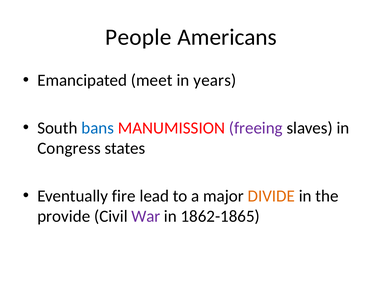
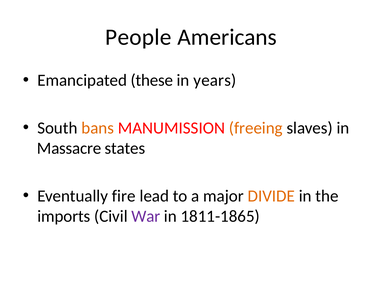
meet: meet -> these (152, 80)
bans colour: blue -> orange (98, 128)
freeing colour: purple -> orange (256, 128)
Congress: Congress -> Massacre (69, 148)
provide: provide -> imports (64, 216)
1862-1865: 1862-1865 -> 1811-1865 (220, 216)
